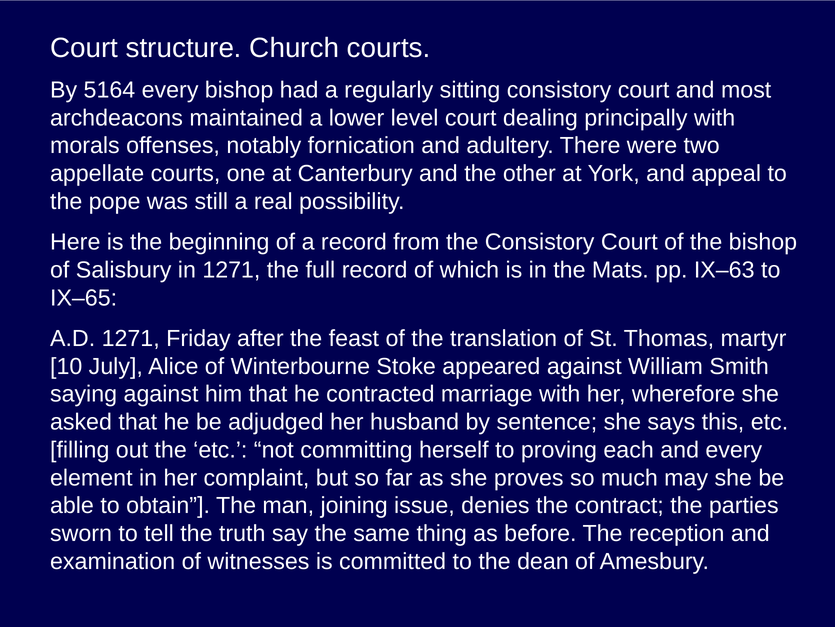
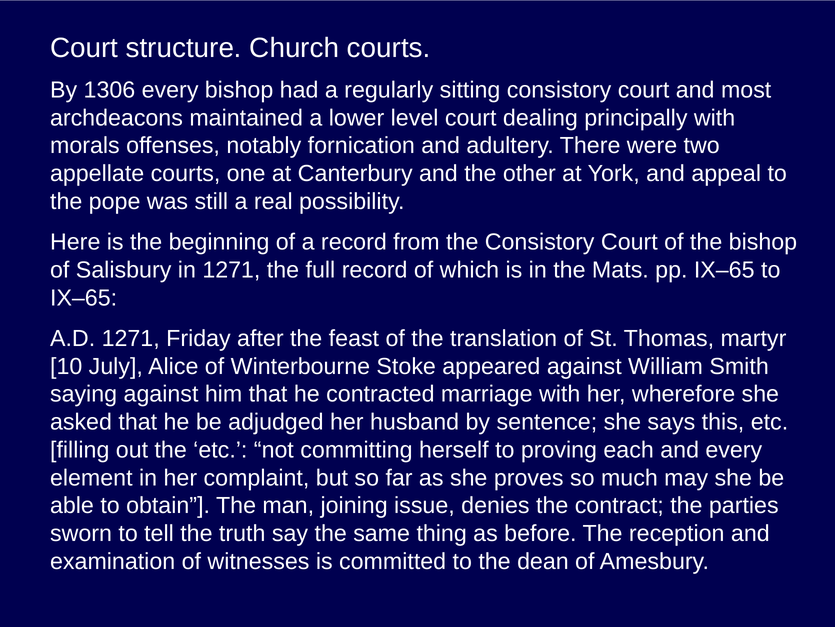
5164: 5164 -> 1306 (109, 90)
pp IX–63: IX–63 -> IX–65 (724, 270)
